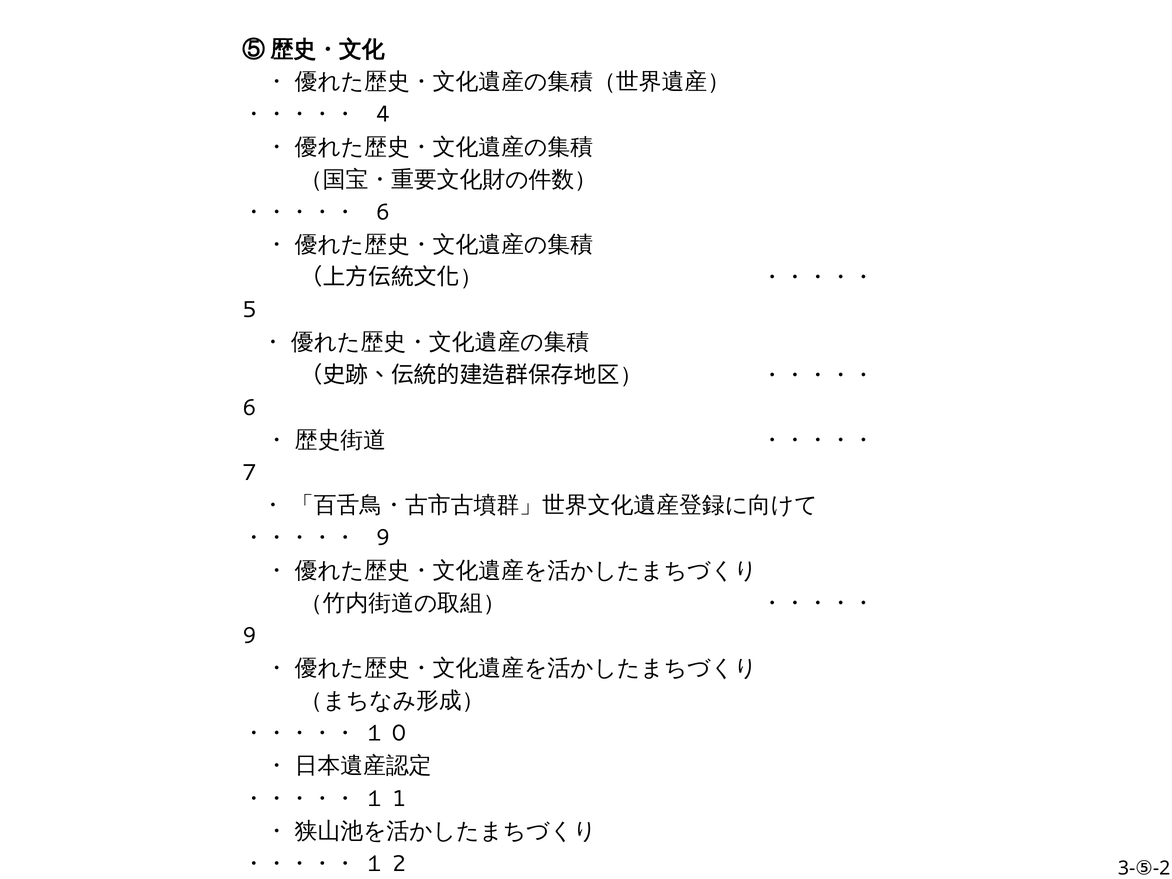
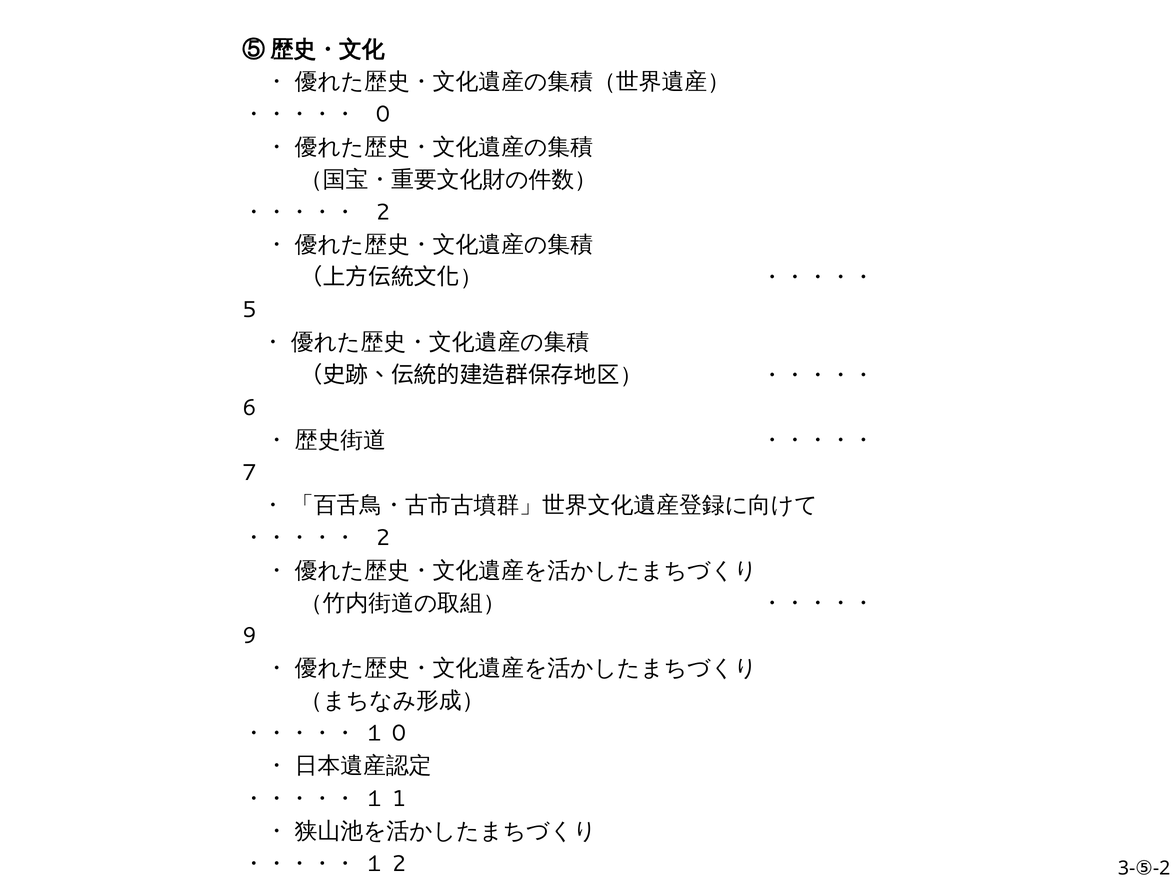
4: 4 -> 0 (383, 114)
6: 6 -> 2 (383, 212)
9: 9 -> 2 (383, 538)
